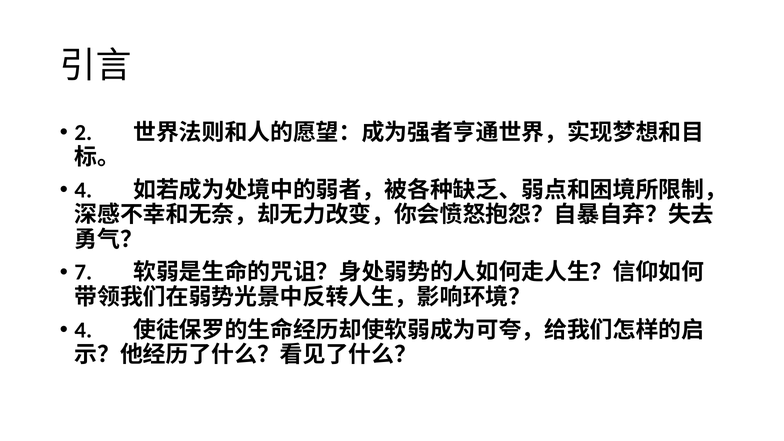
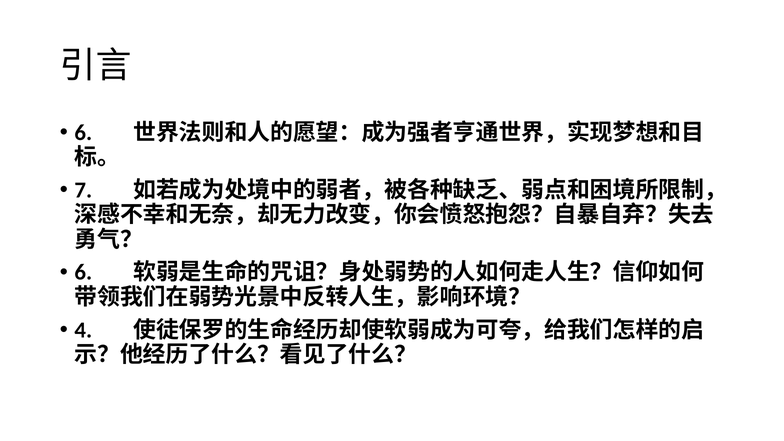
2: 2 -> 6 (83, 133)
4: 4 -> 7 (83, 190)
7: 7 -> 6 (83, 272)
